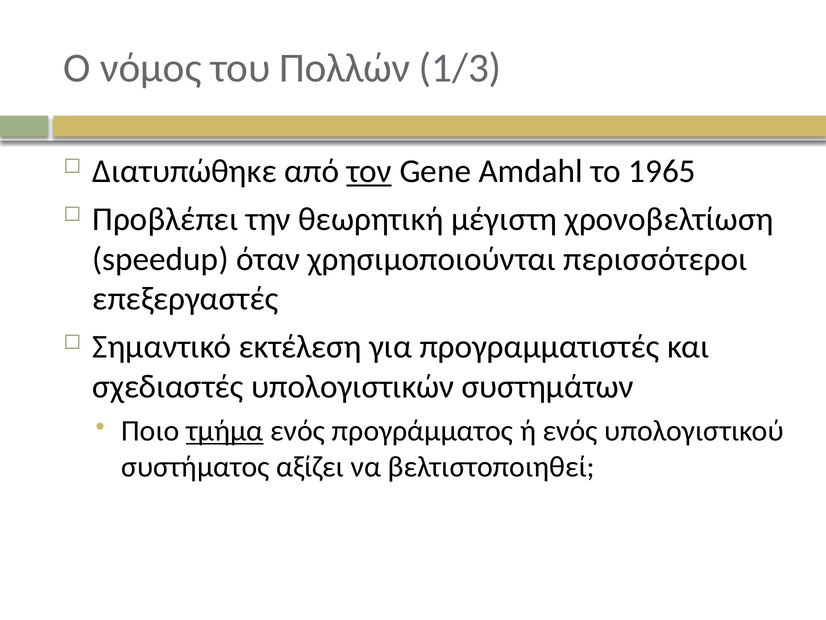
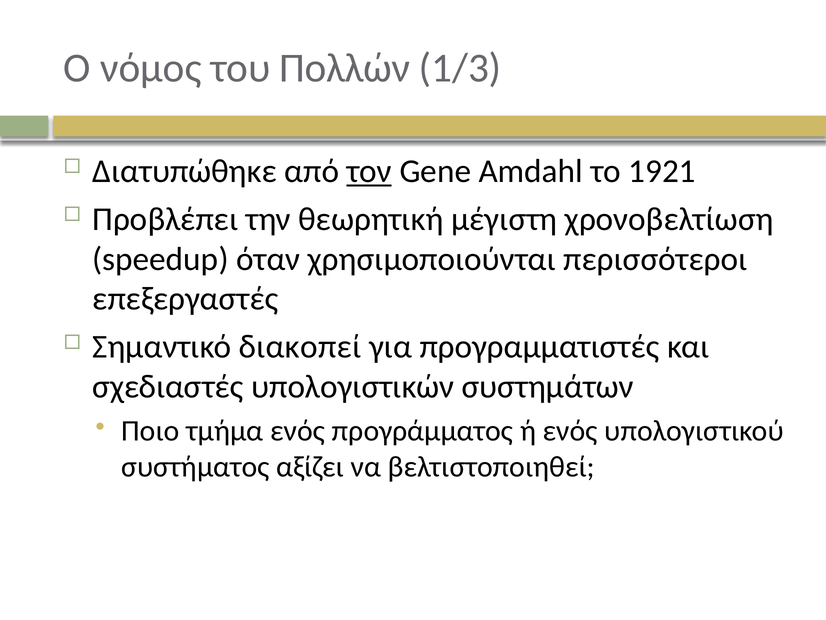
1965: 1965 -> 1921 (662, 171)
εκτέλεση: εκτέλεση -> διακοπεί (300, 347)
τμήμα underline: present -> none (225, 431)
